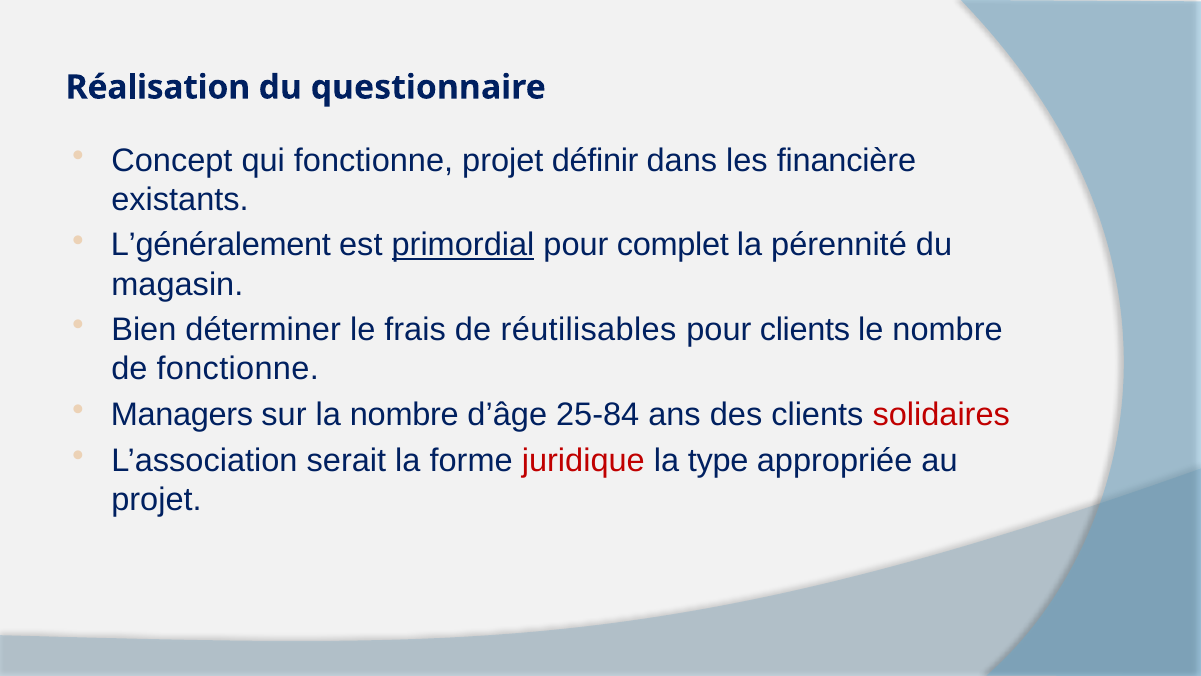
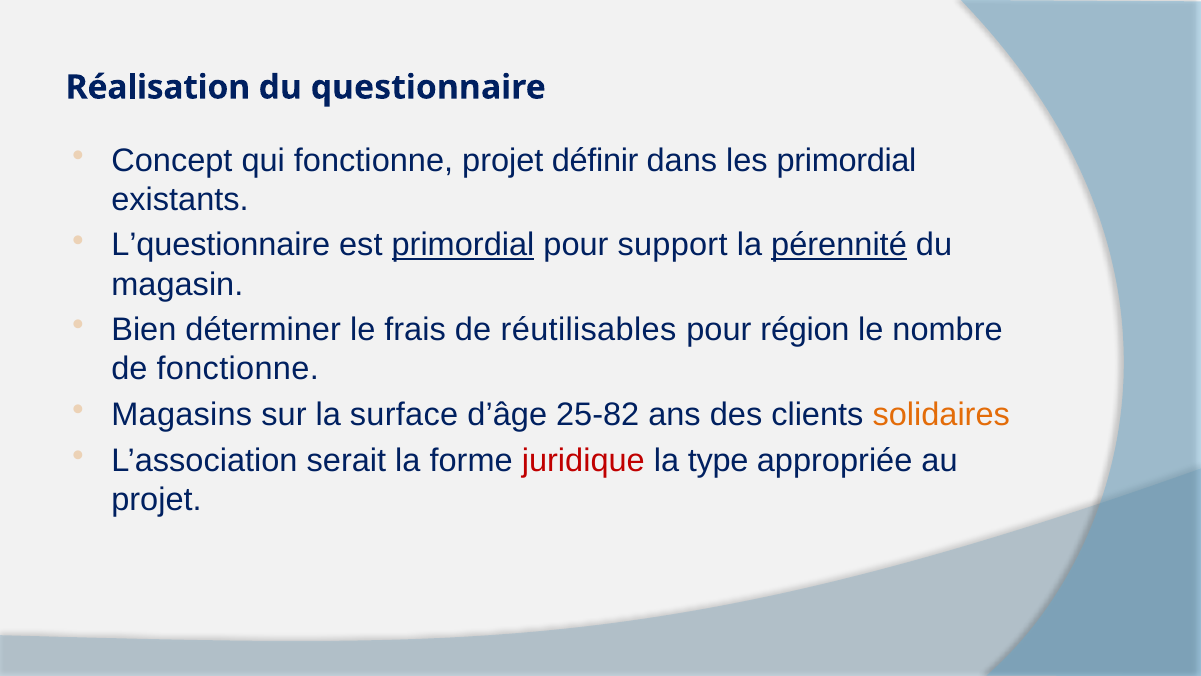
les financière: financière -> primordial (847, 160)
L’généralement: L’généralement -> L’questionnaire (221, 245)
complet: complet -> support (673, 245)
pérennité underline: none -> present (839, 245)
pour clients: clients -> région (805, 330)
Managers: Managers -> Magasins (182, 415)
la nombre: nombre -> surface (404, 415)
25-84: 25-84 -> 25-82 (598, 415)
solidaires colour: red -> orange (941, 415)
